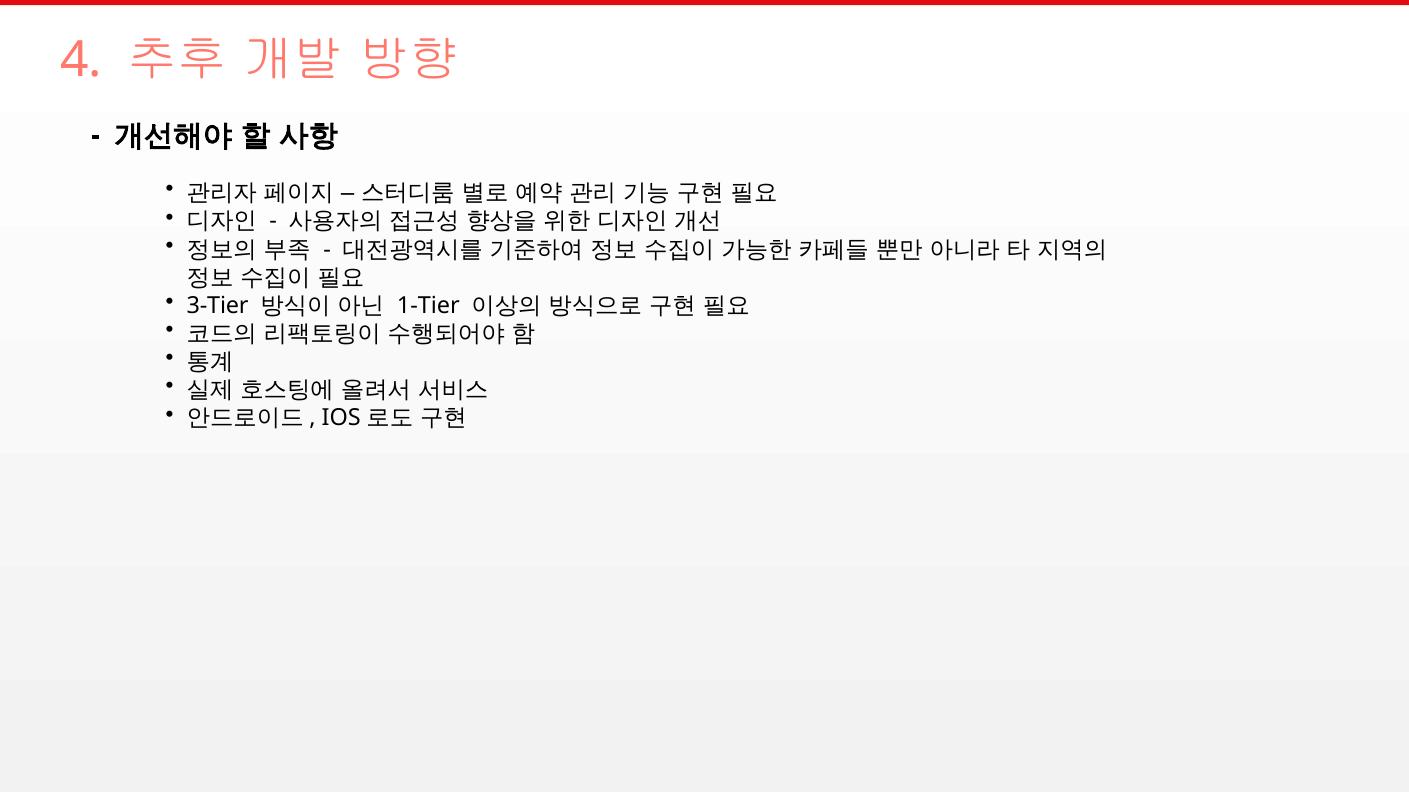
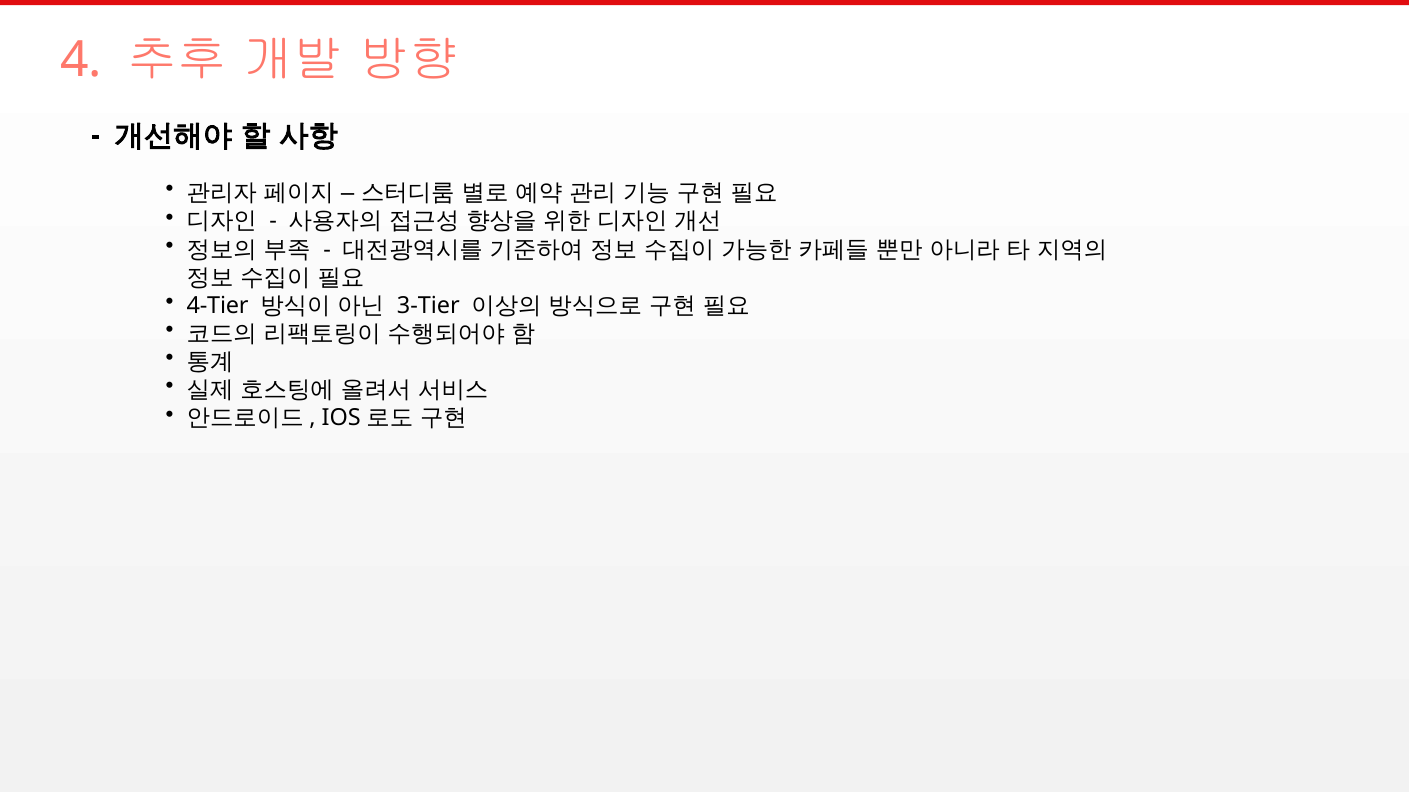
3-Tier: 3-Tier -> 4-Tier (218, 306)
1-Tier: 1-Tier -> 3-Tier (428, 306)
